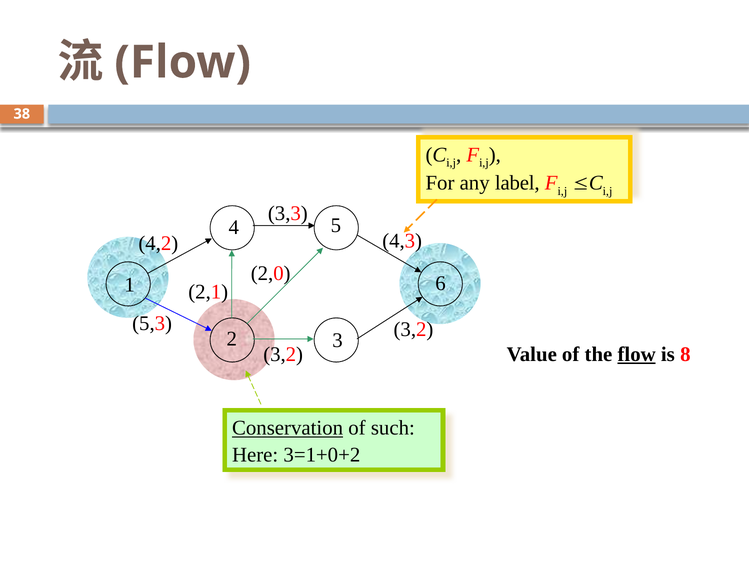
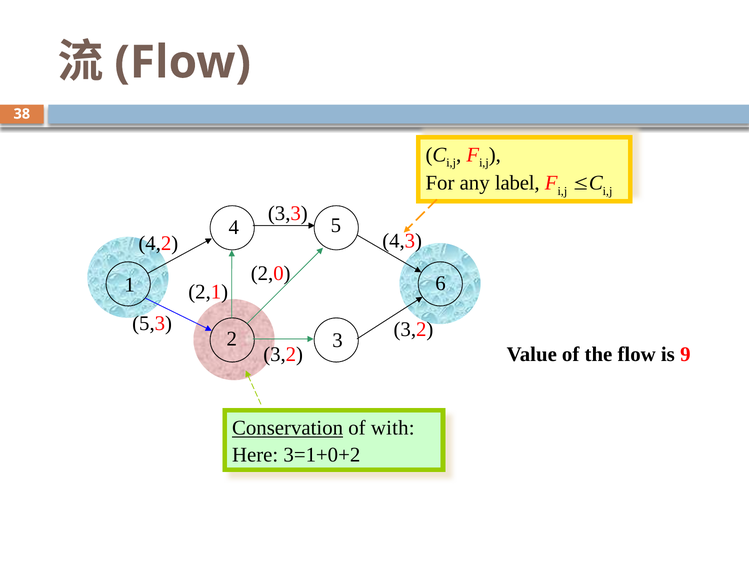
flow underline: present -> none (637, 355)
8: 8 -> 9 (685, 355)
such: such -> with (393, 429)
